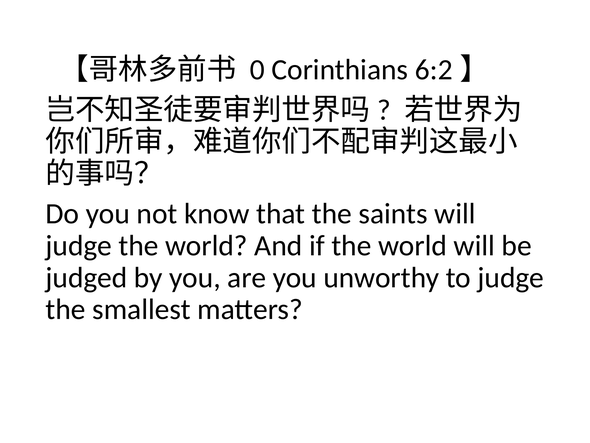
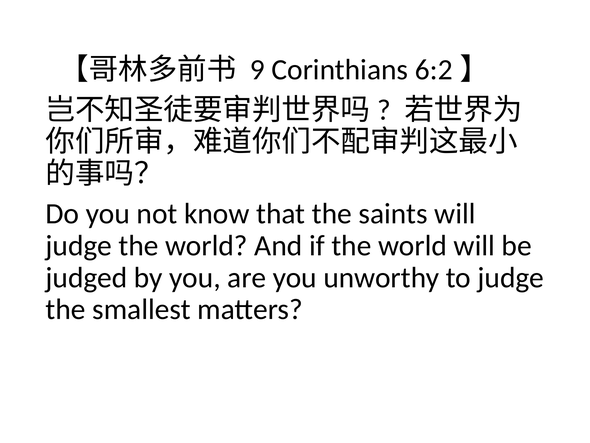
0: 0 -> 9 (257, 70)
